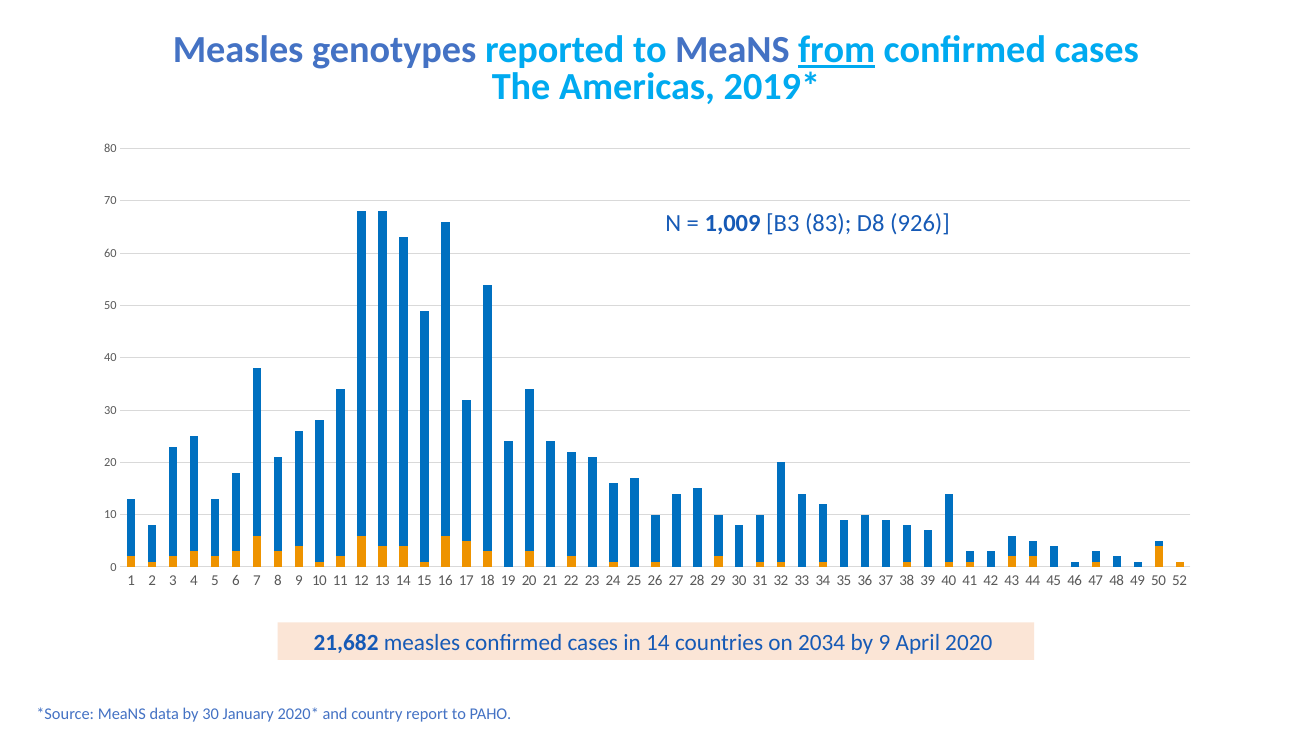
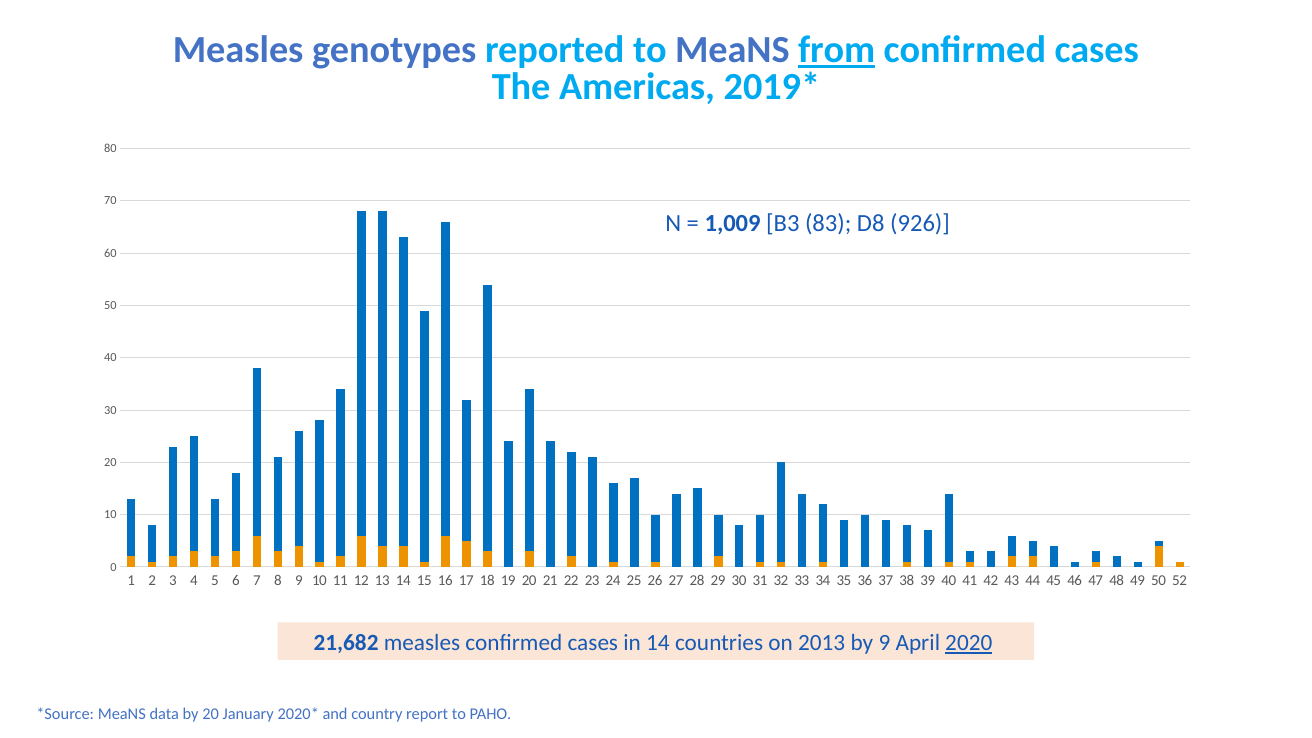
2034: 2034 -> 2013 (822, 643)
2020 underline: none -> present (969, 643)
by 30: 30 -> 20 (211, 714)
